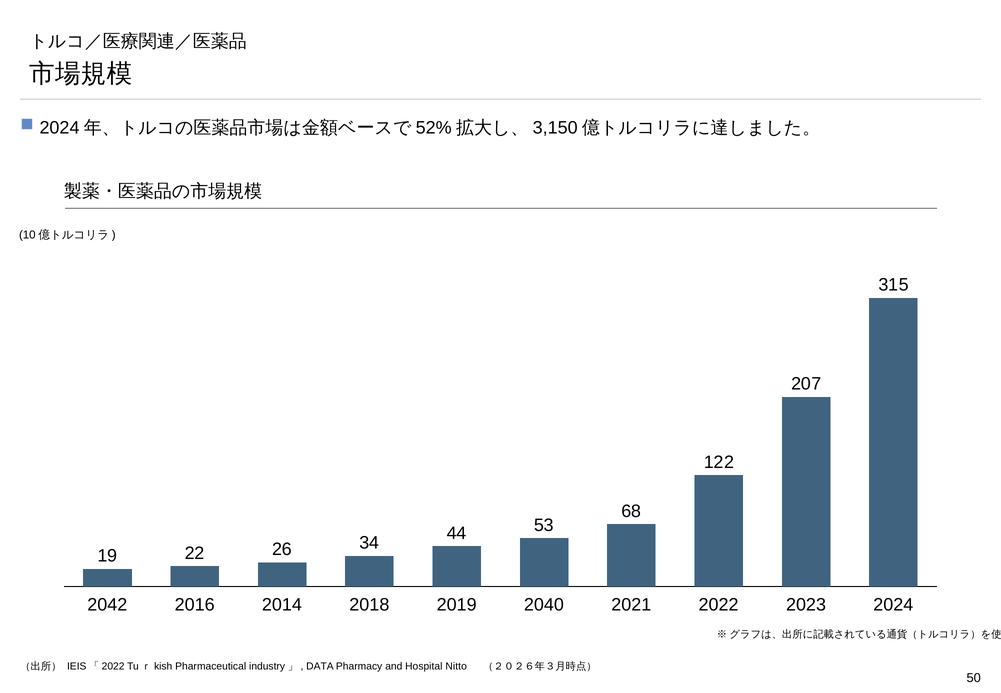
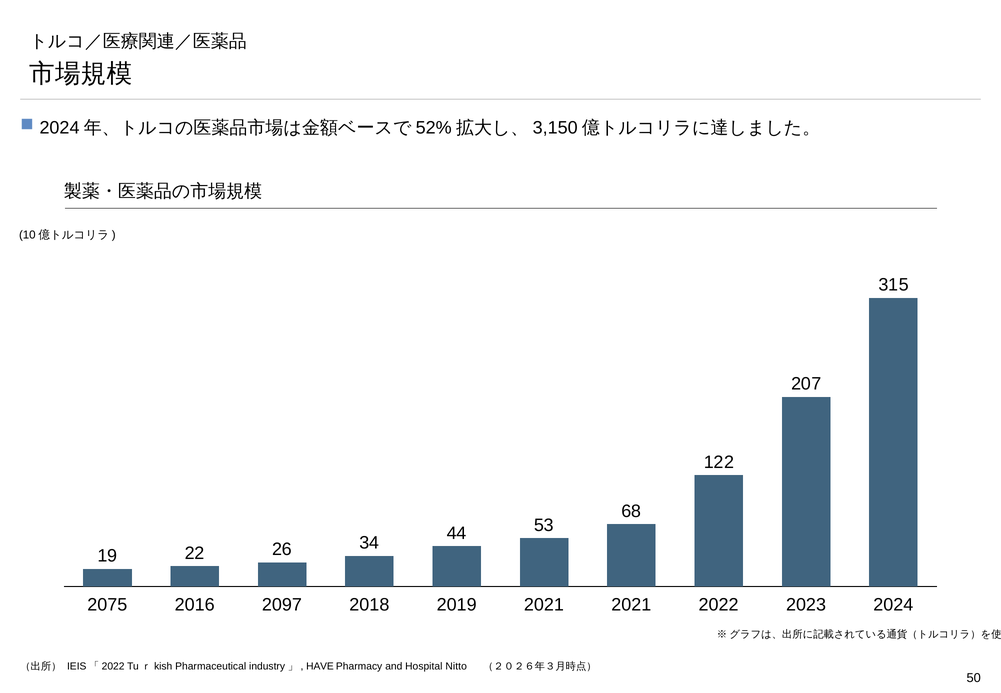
2042: 2042 -> 2075 (107, 605)
2014: 2014 -> 2097 (282, 605)
2019 2040: 2040 -> 2021 (544, 605)
DATA: DATA -> HAVE (320, 666)
